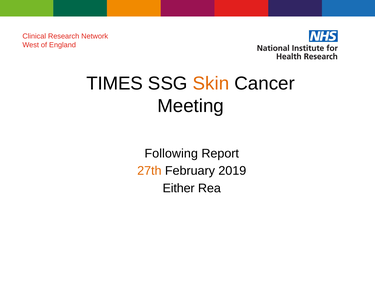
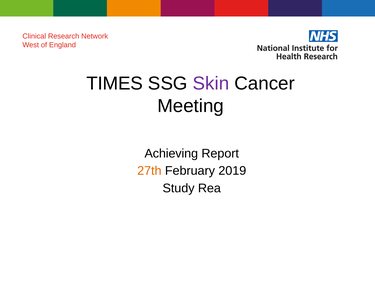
Skin colour: orange -> purple (211, 83)
Following: Following -> Achieving (171, 154)
Either: Either -> Study (179, 189)
